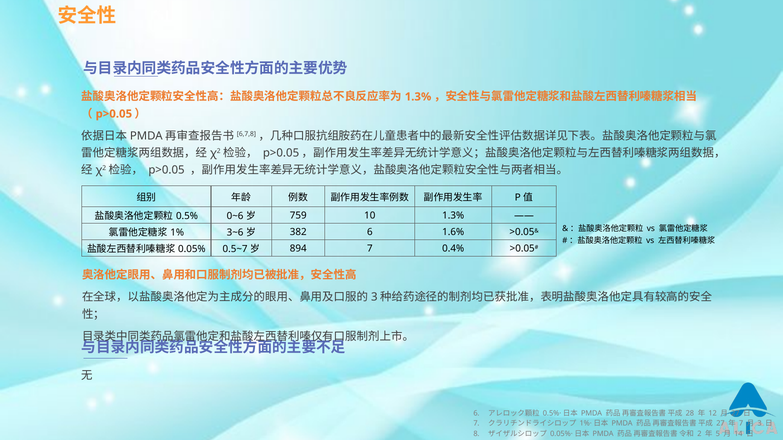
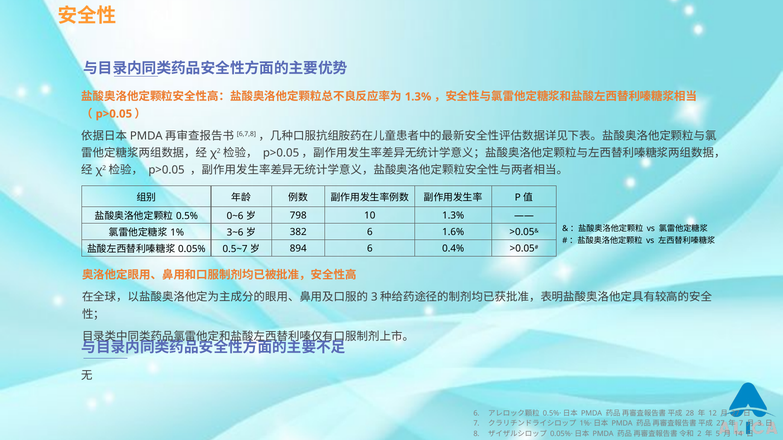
759: 759 -> 798 (298, 216)
894 7: 7 -> 6 (370, 249)
